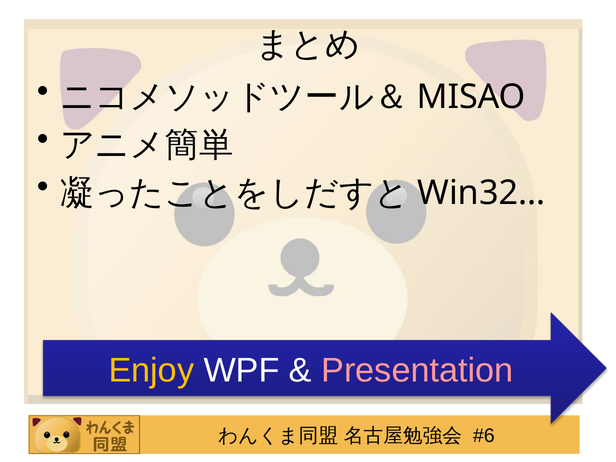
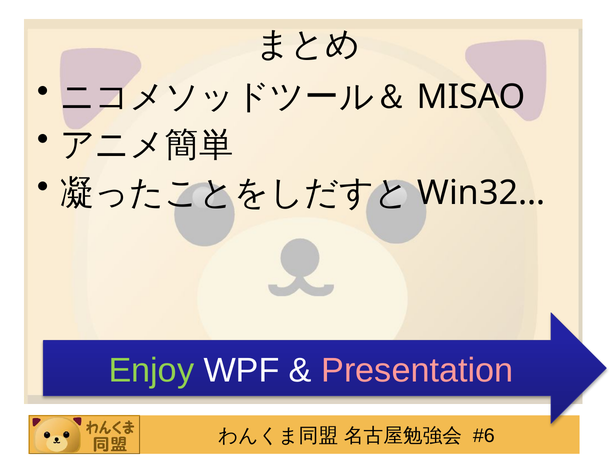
Enjoy colour: yellow -> light green (151, 371)
